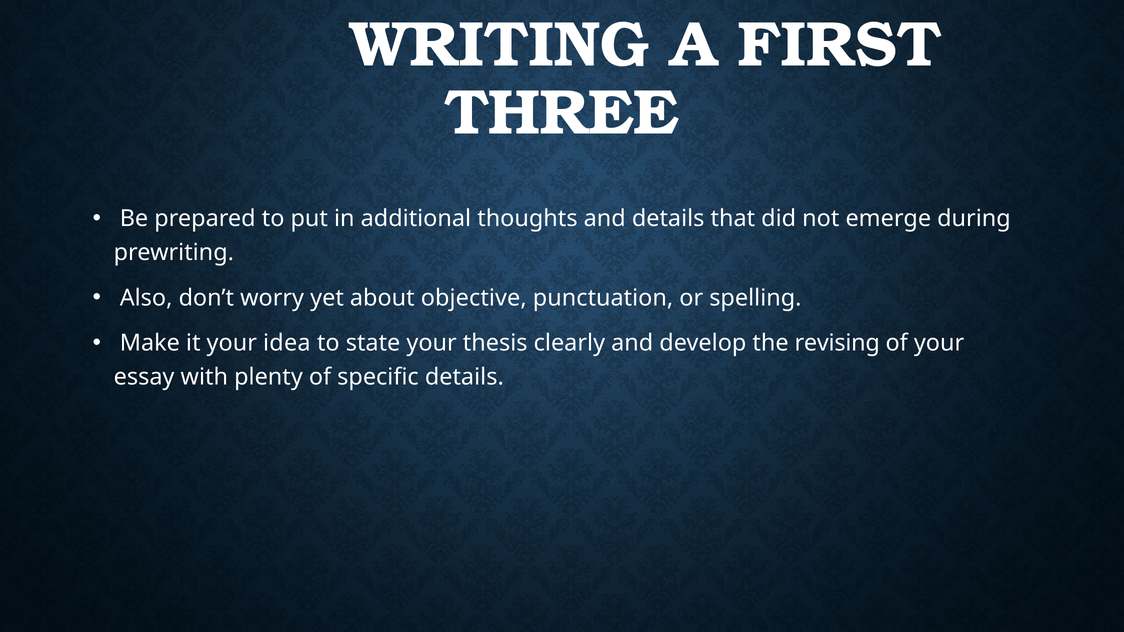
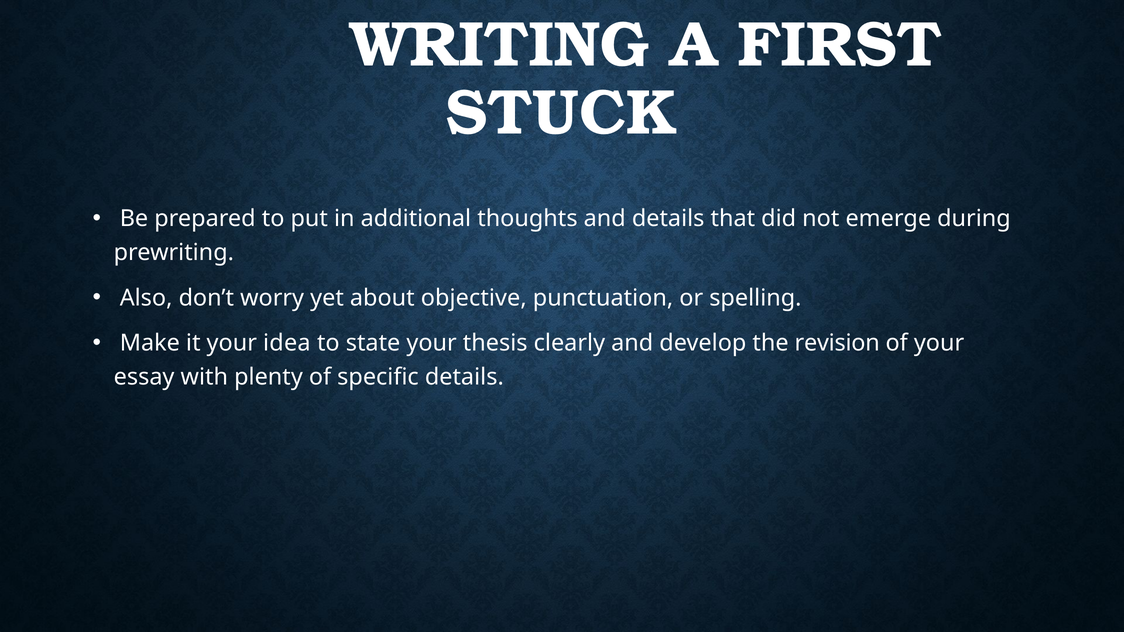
THREE: THREE -> STUCK (561, 113)
revising: revising -> revision (837, 343)
